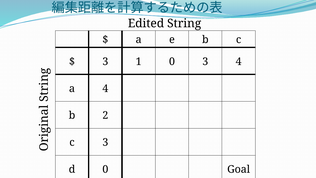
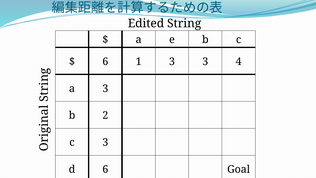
3: 3 -> 6 (105, 61)
1 0: 0 -> 3 (172, 61)
a 4: 4 -> 3 (105, 88)
d 0: 0 -> 6 (105, 169)
